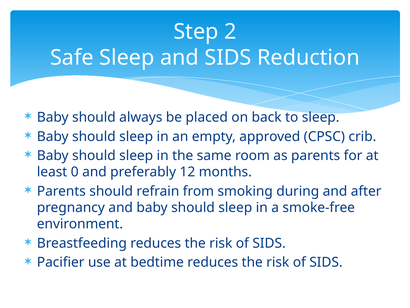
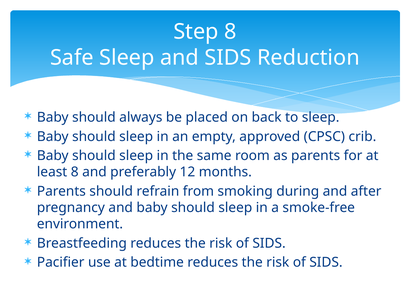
Step 2: 2 -> 8 (230, 32)
least 0: 0 -> 8 (75, 172)
